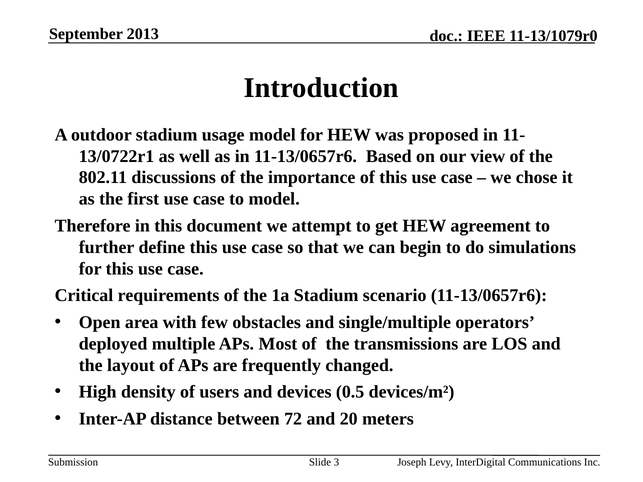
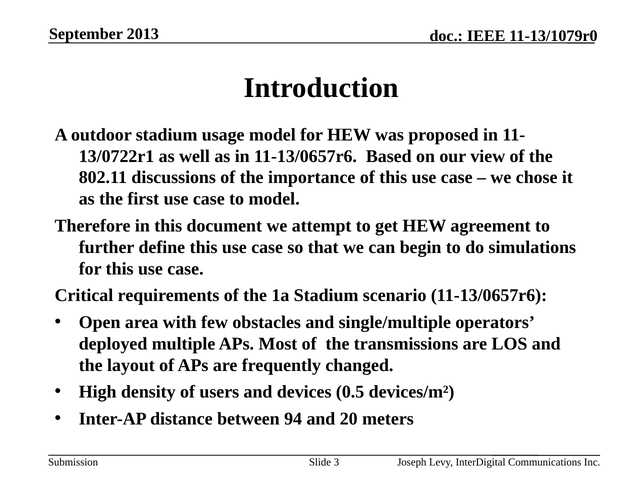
72: 72 -> 94 (293, 419)
